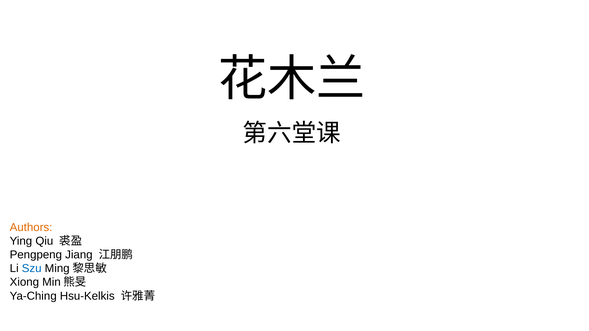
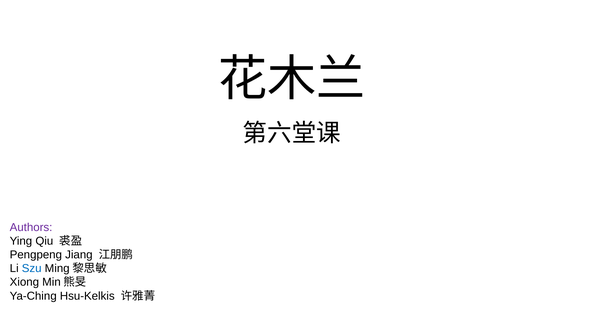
Authors colour: orange -> purple (31, 227)
